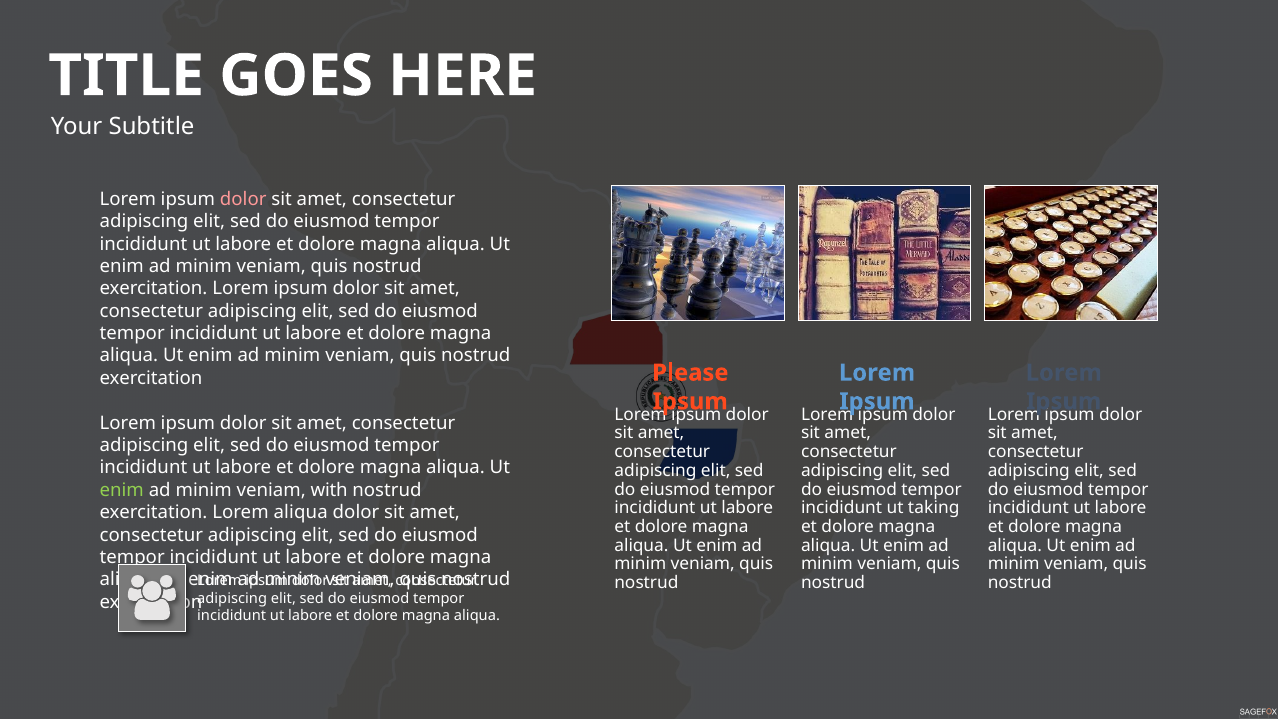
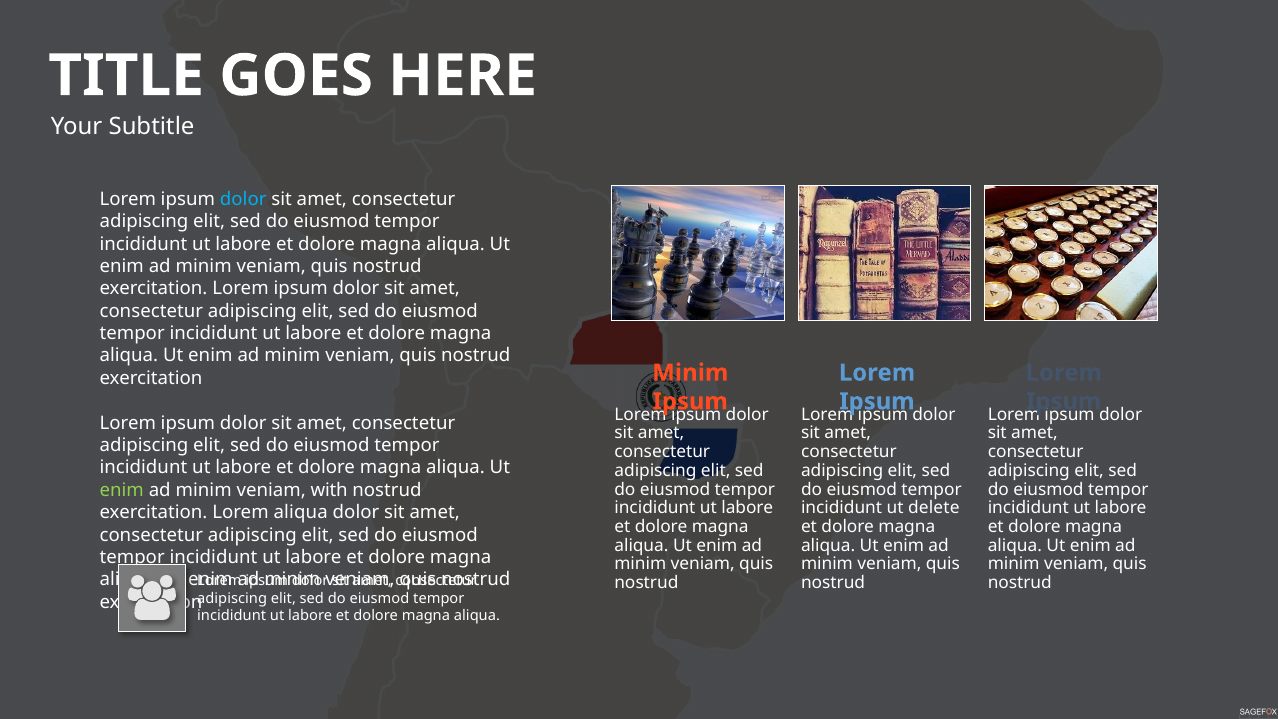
dolor colour: pink -> light blue (243, 199)
Please: Please -> Minim (690, 373)
taking: taking -> delete (934, 508)
